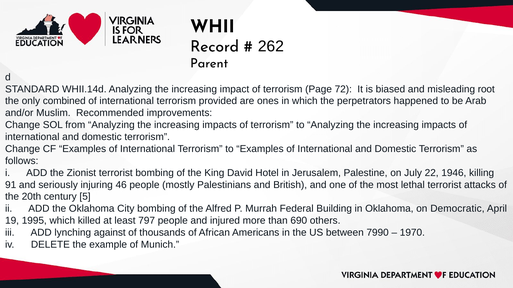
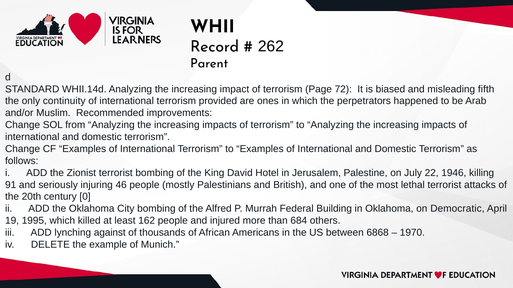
root: root -> fifth (486, 89)
combined: combined -> continuity (64, 101)
5: 5 -> 0 (85, 197)
797: 797 -> 162 (147, 221)
690: 690 -> 684 (299, 221)
7990: 7990 -> 6868 (378, 233)
